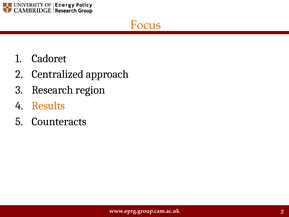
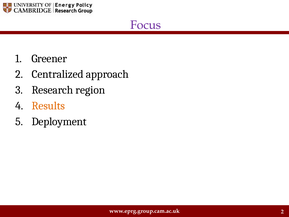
Focus colour: orange -> purple (146, 25)
Cadoret: Cadoret -> Greener (49, 58)
Counteracts: Counteracts -> Deployment (59, 121)
